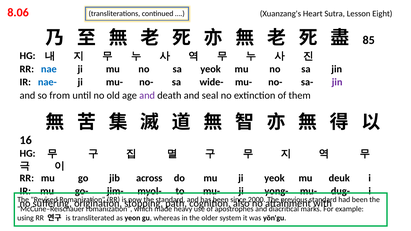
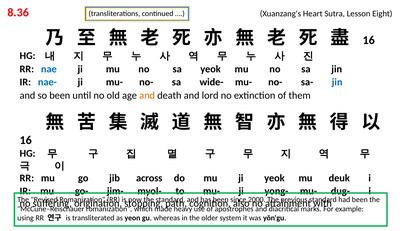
8.06: 8.06 -> 8.36 (18, 12)
85: 85 -> 16 (369, 40)
jin colour: purple -> blue (337, 82)
so from: from -> been (60, 95)
and colour: purple -> orange (147, 95)
seal: seal -> lord (210, 95)
